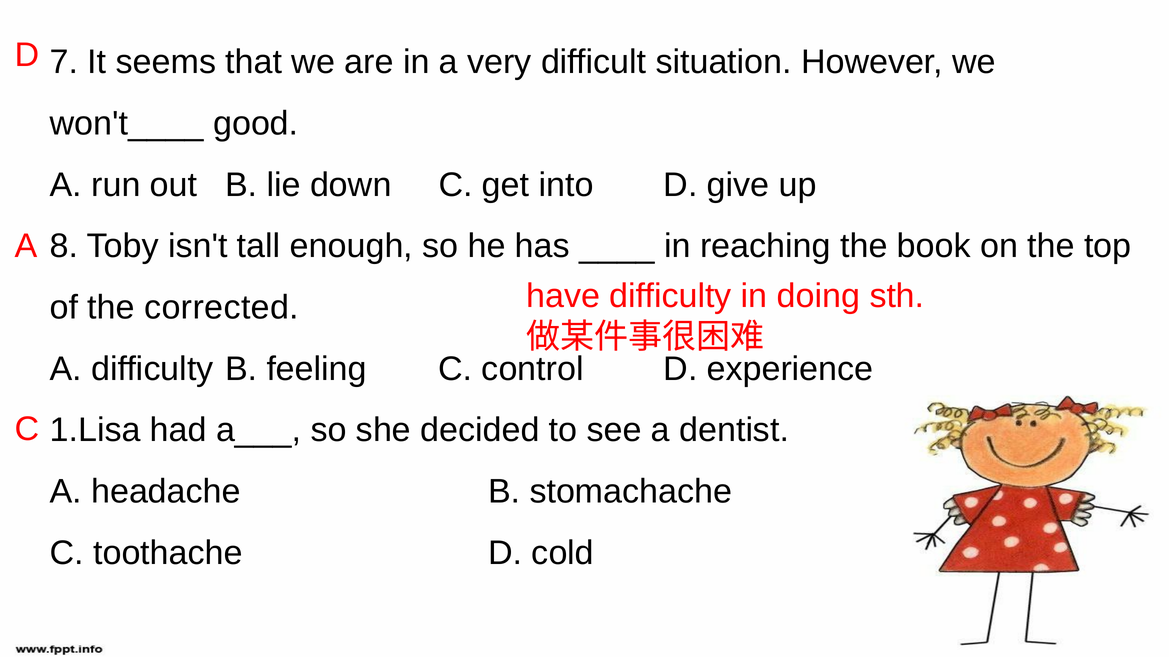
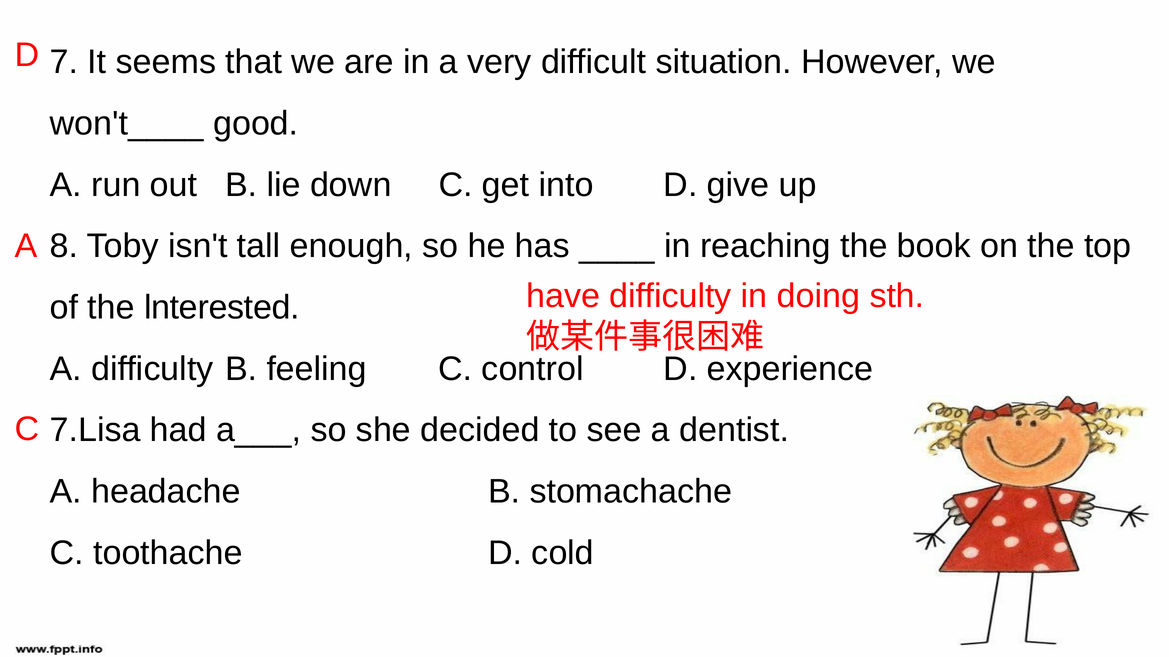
corrected: corrected -> lnterested (222, 308)
1.Lisa: 1.Lisa -> 7.Lisa (95, 431)
